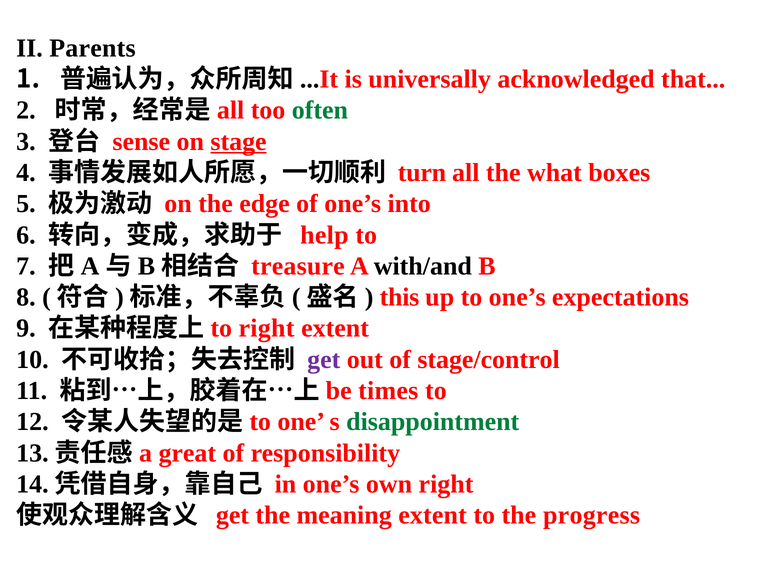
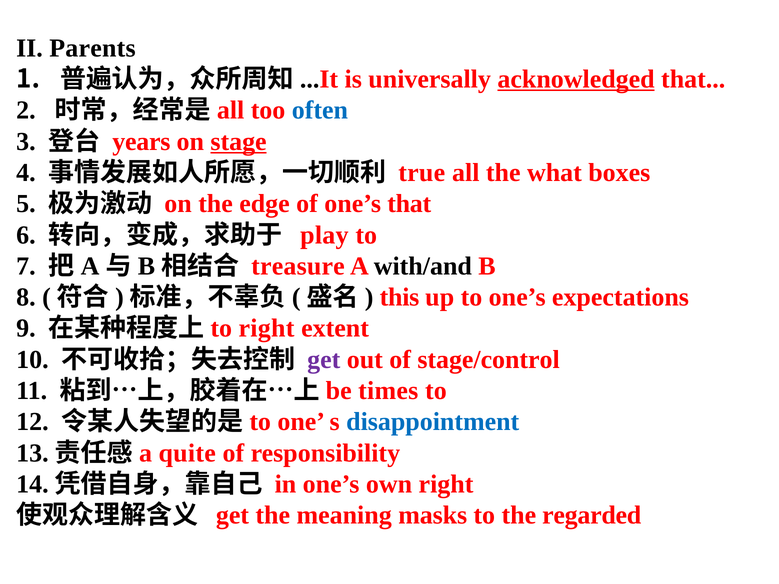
acknowledged underline: none -> present (576, 79)
often colour: green -> blue (320, 110)
sense: sense -> years (141, 142)
turn: turn -> true (422, 173)
one’s into: into -> that (409, 204)
help: help -> play (324, 235)
disappointment colour: green -> blue (433, 422)
great: great -> quite (187, 453)
meaning extent: extent -> masks (433, 516)
progress: progress -> regarded (592, 516)
